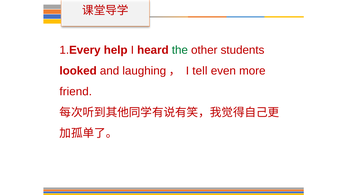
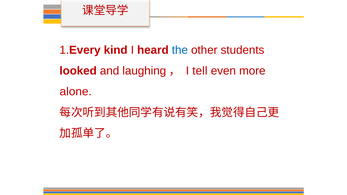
help: help -> kind (116, 50)
the colour: green -> blue (180, 50)
friend: friend -> alone (76, 92)
